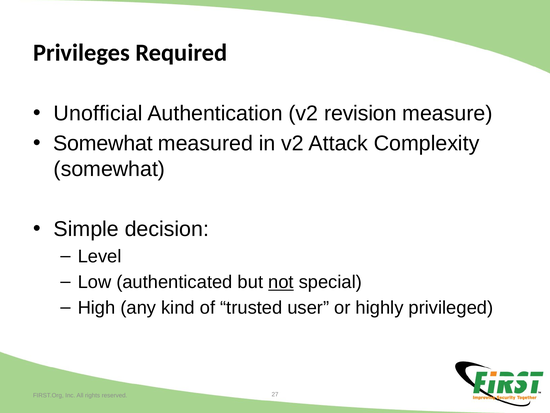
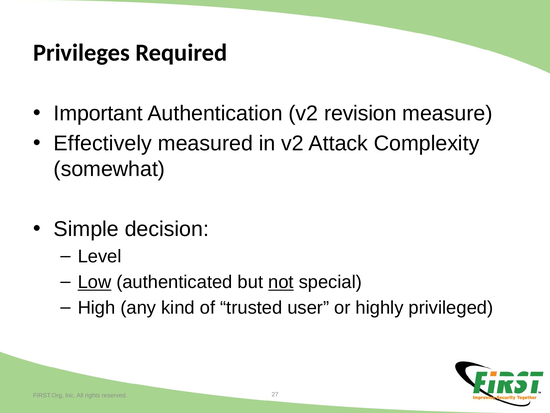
Unofficial: Unofficial -> Important (98, 113)
Somewhat: Somewhat -> Effectively (103, 143)
Low underline: none -> present (94, 282)
